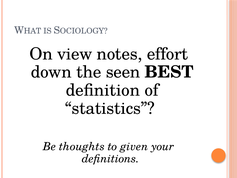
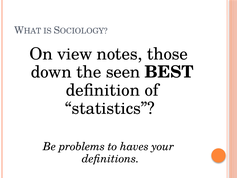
effort: effort -> those (167, 54)
thoughts: thoughts -> problems (82, 146)
given: given -> haves (134, 146)
